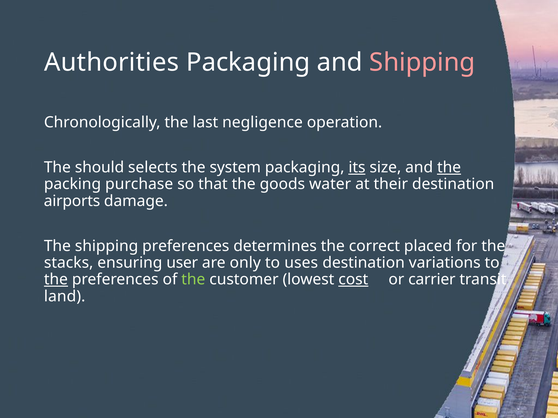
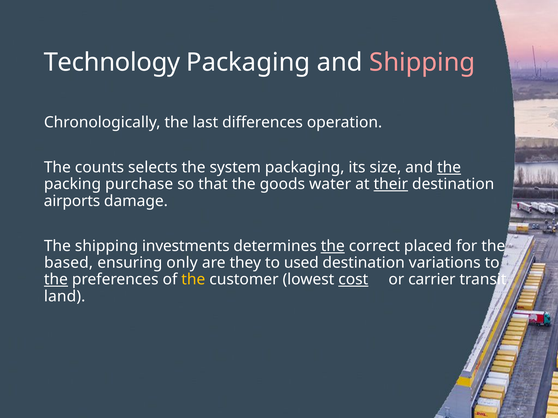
Authorities: Authorities -> Technology (112, 63)
negligence: negligence -> differences (263, 122)
should: should -> counts (99, 168)
its underline: present -> none (357, 168)
their underline: none -> present (391, 184)
shipping preferences: preferences -> investments (186, 246)
the underline: none -> present (333, 246)
stacks: stacks -> based (69, 263)
user: user -> only (182, 263)
only: only -> they (245, 263)
uses: uses -> used (301, 263)
the colour: light green -> yellow (193, 280)
